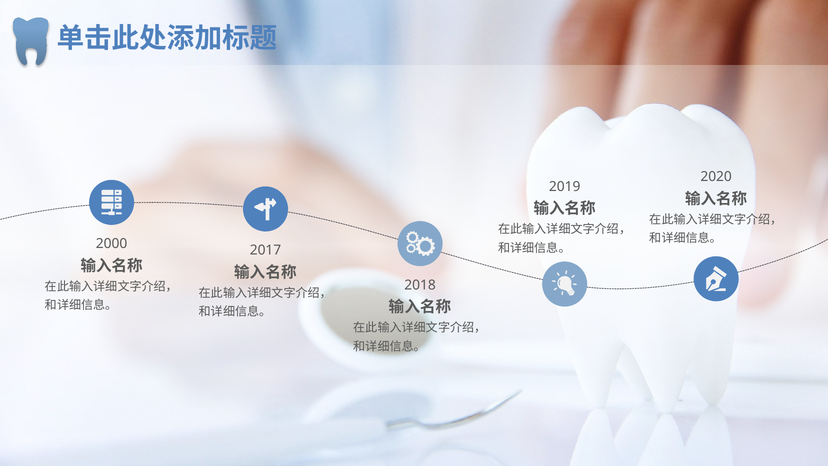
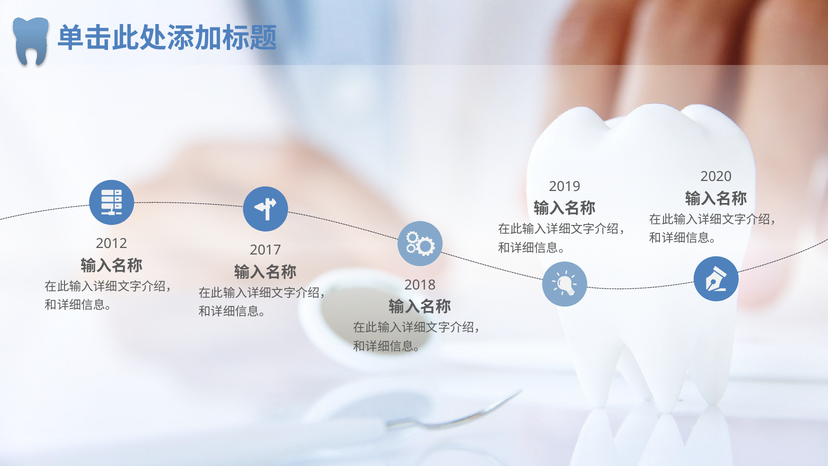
2000: 2000 -> 2012 (112, 244)
